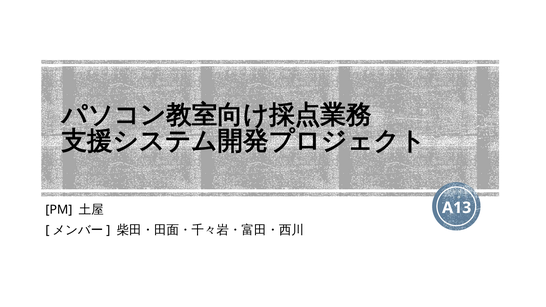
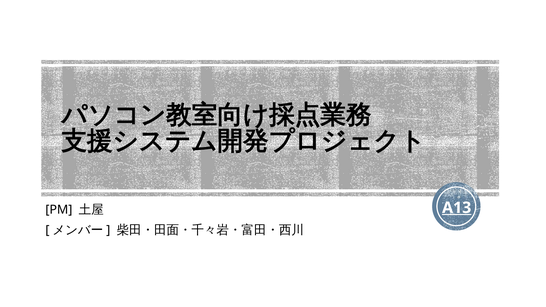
A13 underline: none -> present (457, 208)
